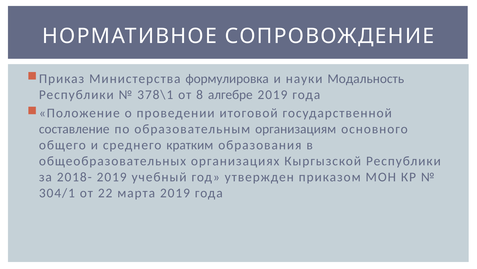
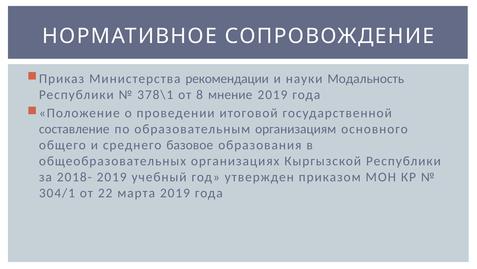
формулировка: формулировка -> рекомендации (227, 79)
алгебре: алгебре -> мнение (230, 94)
кратким: кратким -> базовое (190, 145)
